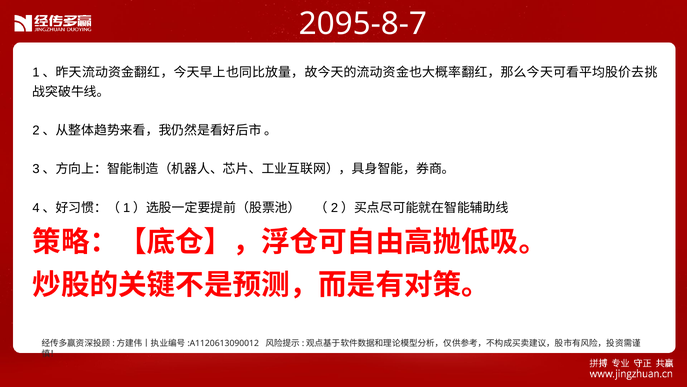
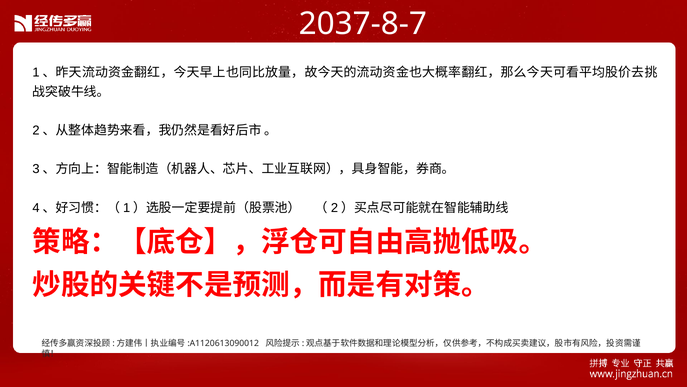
2095-8-7: 2095-8-7 -> 2037-8-7 (363, 24)
